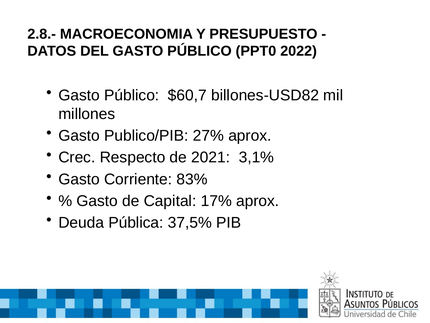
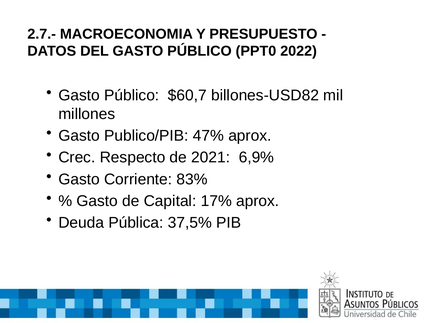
2.8.-: 2.8.- -> 2.7.- (42, 34)
27%: 27% -> 47% (208, 135)
3,1%: 3,1% -> 6,9% (256, 157)
